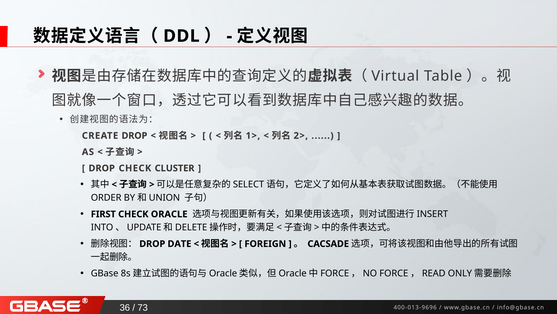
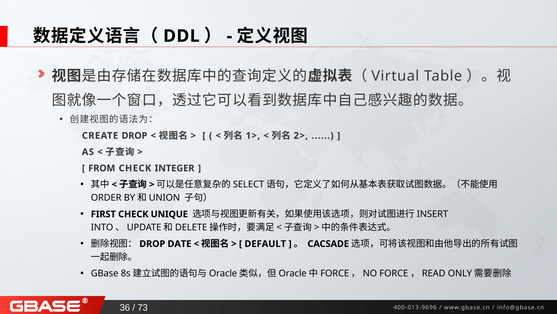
DROP: DROP -> FROM (102, 168)
CLUSTER: CLUSTER -> INTEGER (175, 168)
ORACLE: ORACLE -> UNIQUE (169, 214)
FOREIGN: FOREIGN -> DEFAULT (265, 243)
